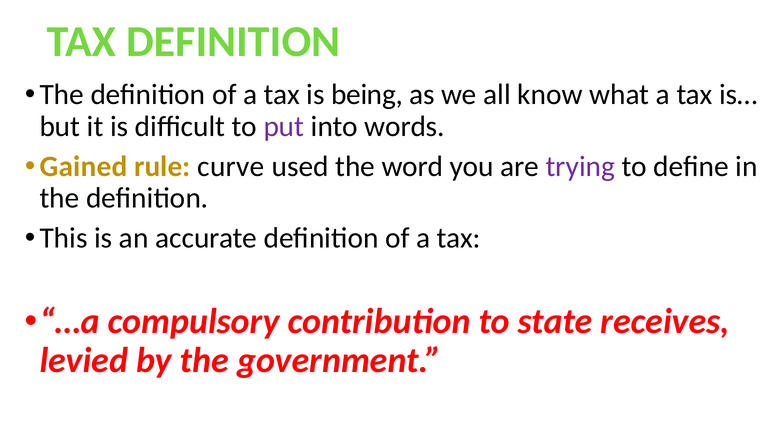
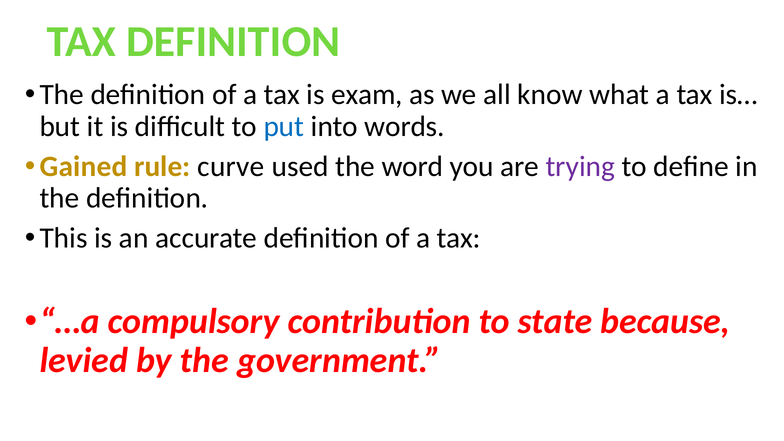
being: being -> exam (367, 95)
put colour: purple -> blue (284, 127)
receives: receives -> because (665, 322)
